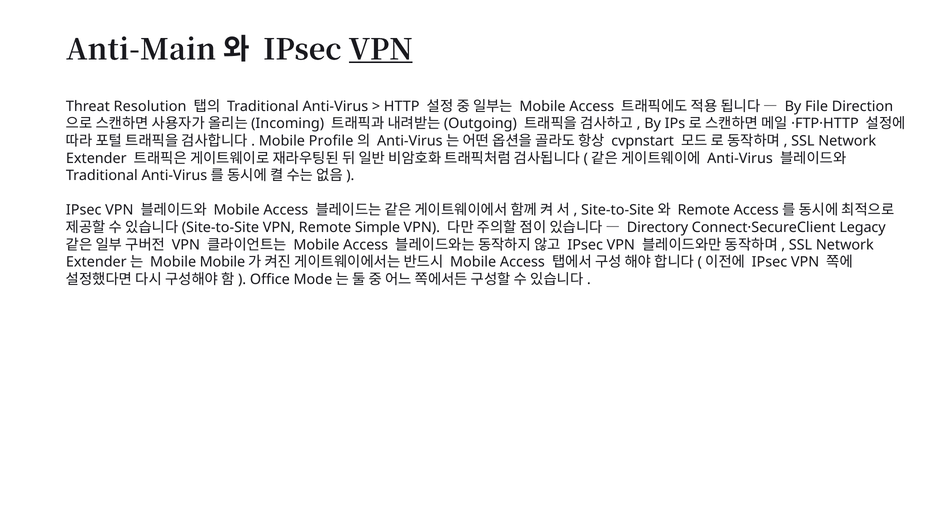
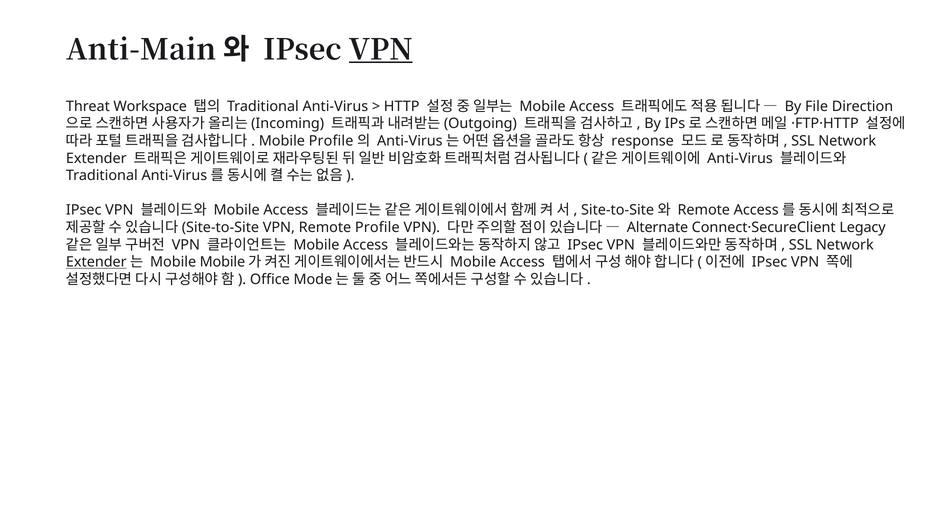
Resolution: Resolution -> Workspace (150, 106)
cvpnstart: cvpnstart -> response (643, 141)
Remote Simple: Simple -> Profile (377, 227)
Directory: Directory -> Alternate (658, 227)
Extender underline: none -> present (96, 262)
